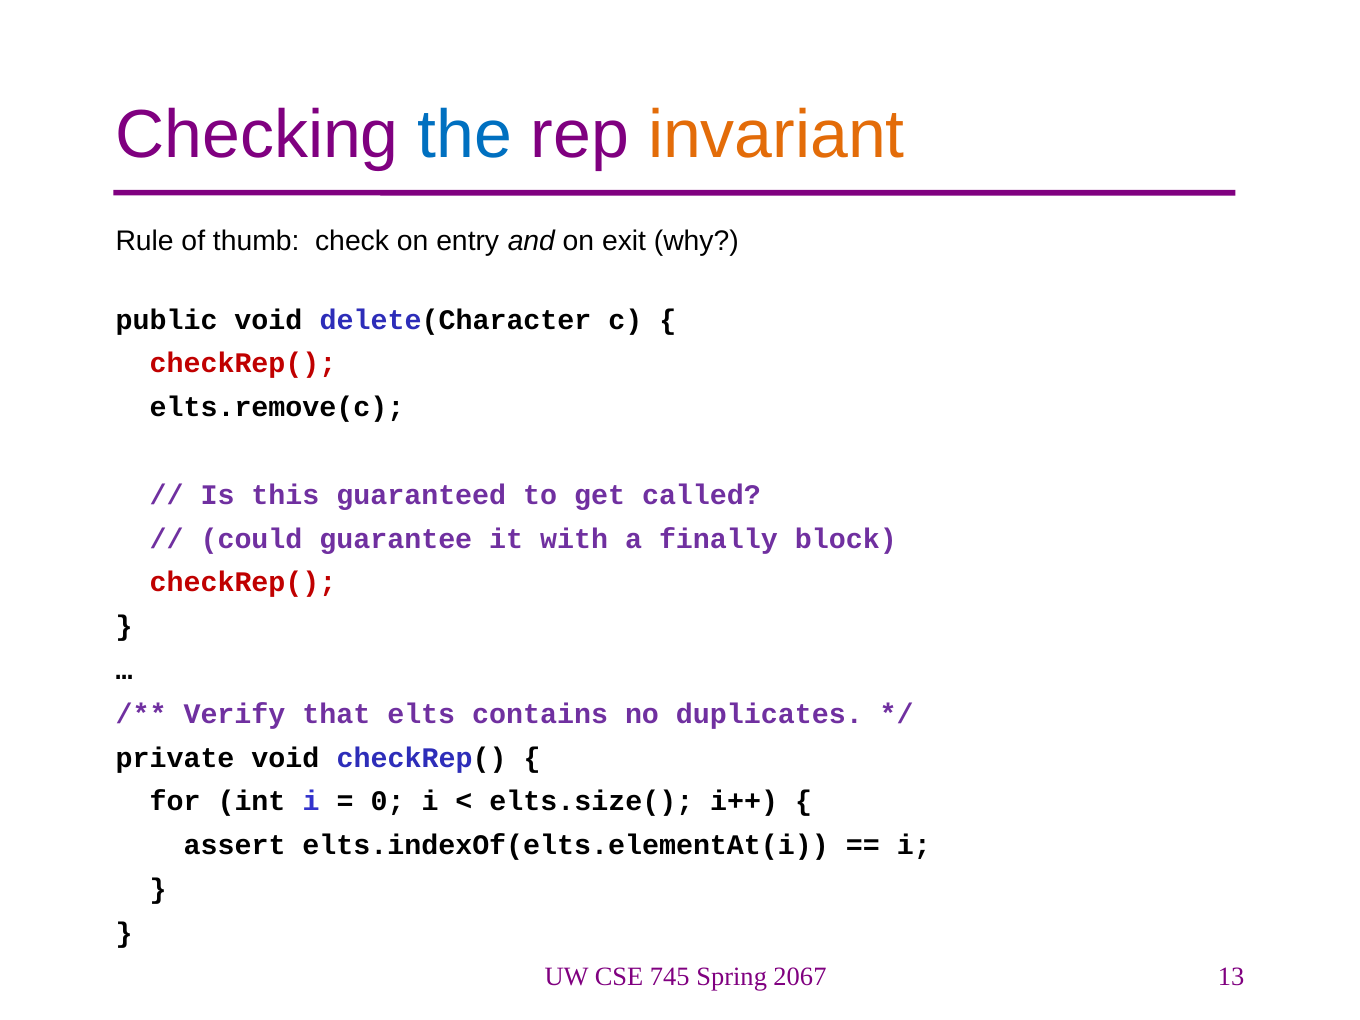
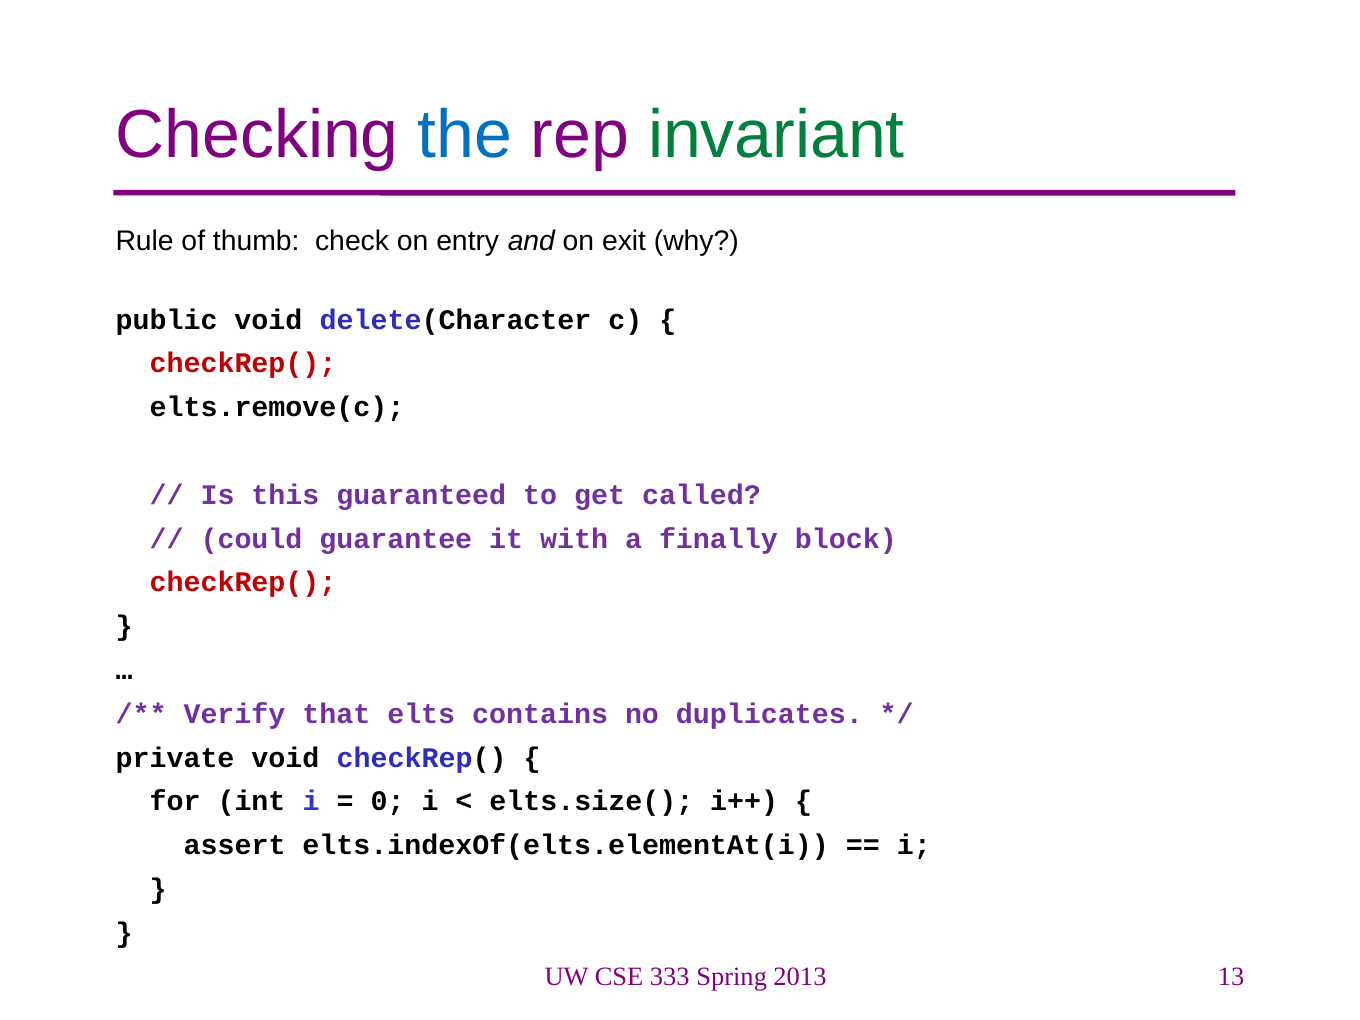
invariant colour: orange -> green (776, 135)
745: 745 -> 333 (670, 977)
2067: 2067 -> 2013 (800, 977)
